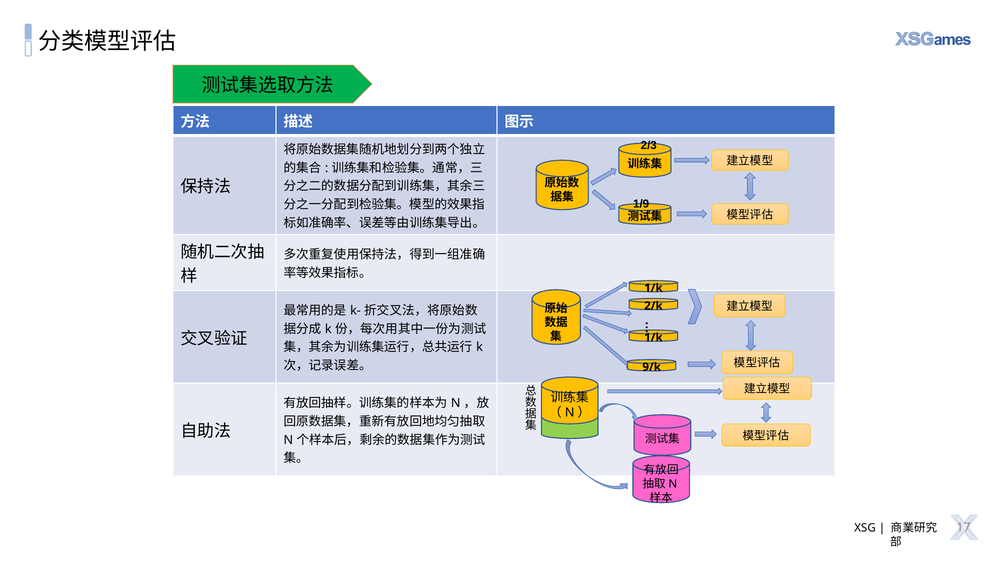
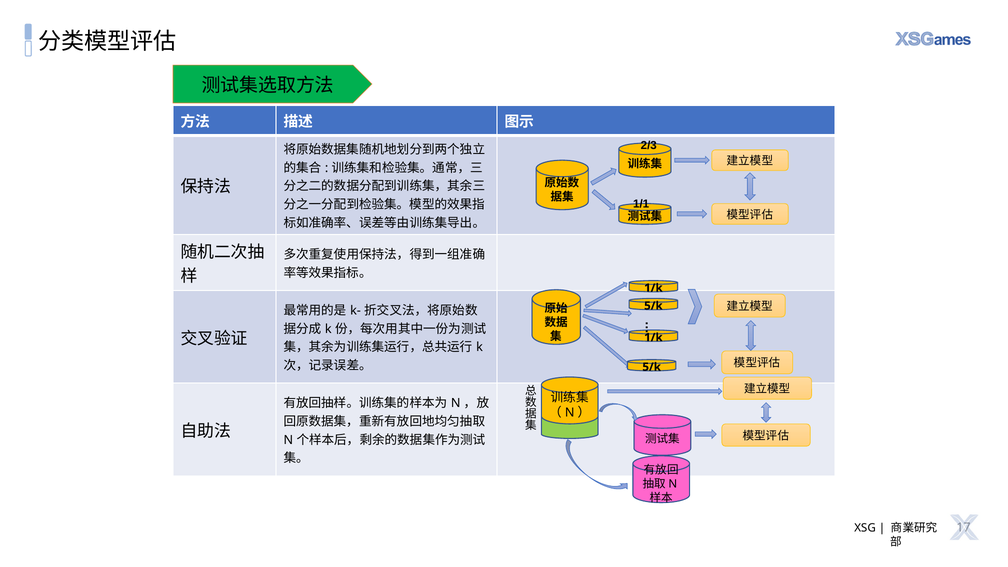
1/9: 1/9 -> 1/1 (641, 204)
2/k: 2/k -> 5/k (653, 306)
9/k: 9/k -> 5/k (652, 367)
